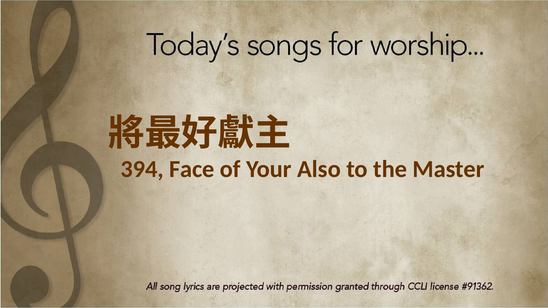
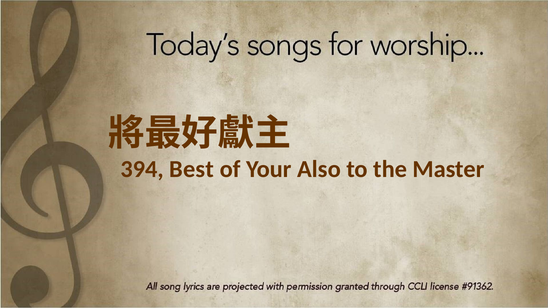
Face: Face -> Best (192, 169)
